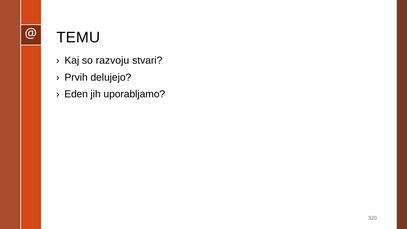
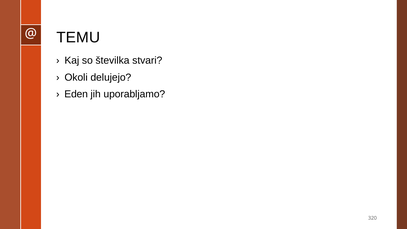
razvoju: razvoju -> številka (113, 60)
Prvih: Prvih -> Okoli (76, 77)
